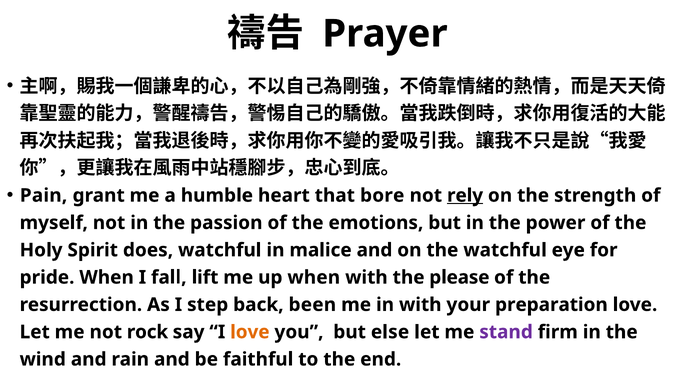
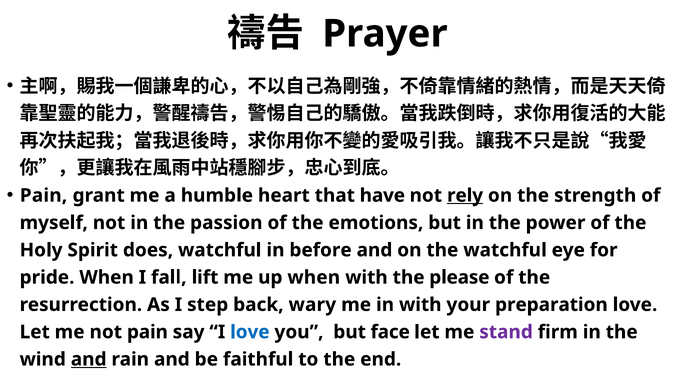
bore: bore -> have (382, 196)
malice: malice -> before (321, 250)
been: been -> wary (312, 305)
not rock: rock -> pain (147, 332)
love colour: orange -> blue (250, 332)
else: else -> face (390, 332)
and underline: none -> present (89, 359)
